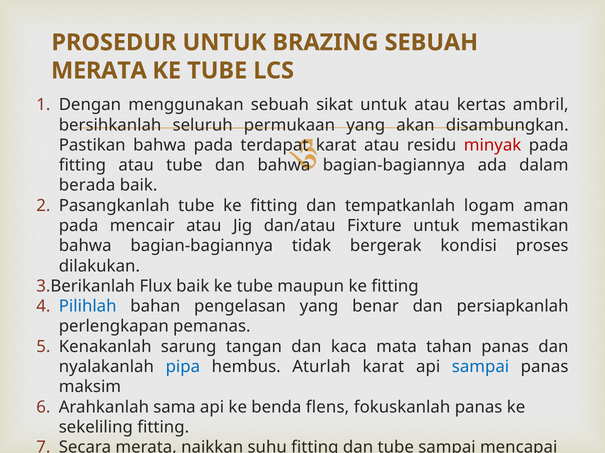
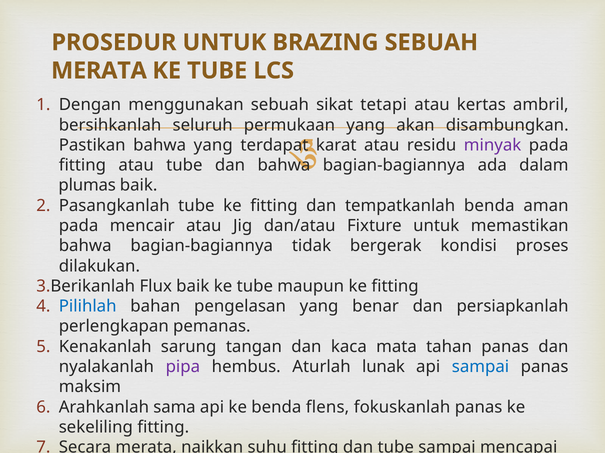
sikat untuk: untuk -> tetapi (384, 105)
bahwa pada: pada -> yang (213, 145)
minyak colour: red -> purple (493, 145)
berada: berada -> plumas (87, 186)
tempatkanlah logam: logam -> benda (489, 206)
pipa colour: blue -> purple (183, 367)
Aturlah karat: karat -> lunak (384, 367)
